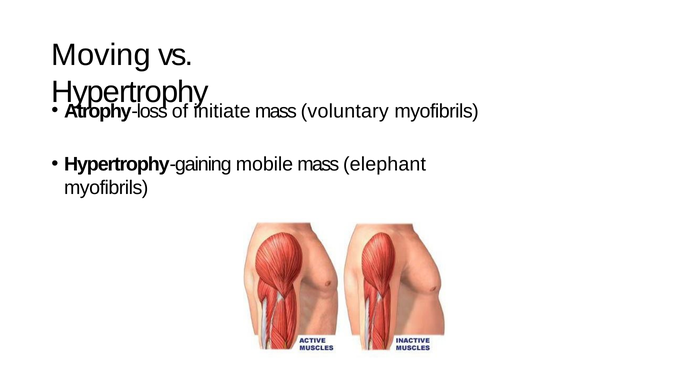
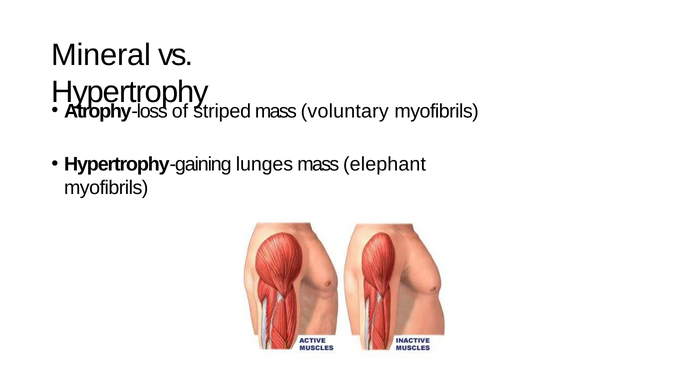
Moving: Moving -> Mineral (101, 55)
initiate: initiate -> striped (222, 111)
mobile: mobile -> lunges (264, 164)
